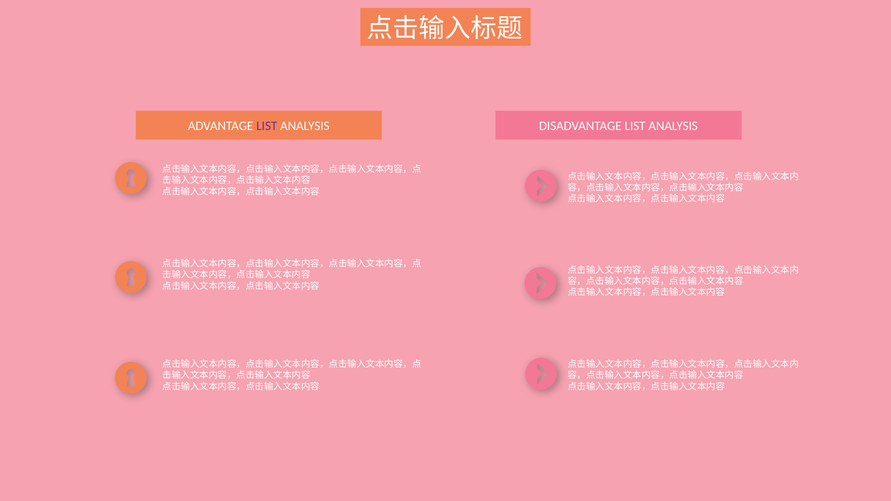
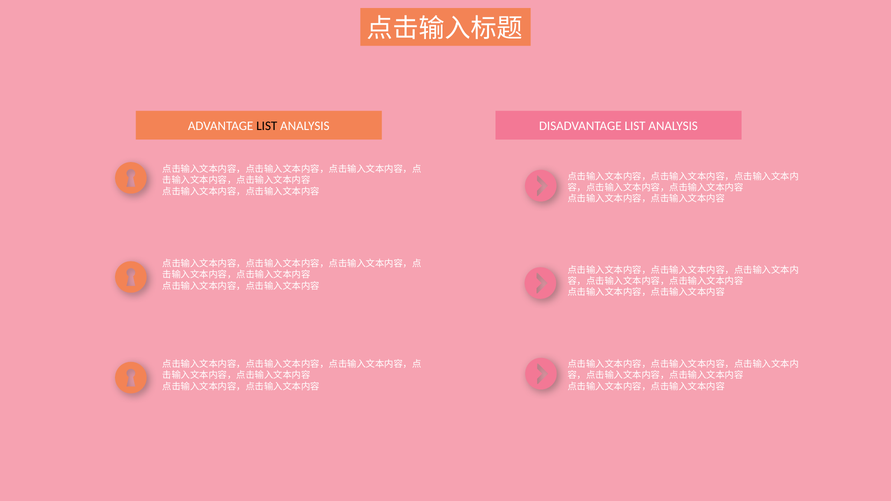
LIST colour: purple -> black (267, 126)
